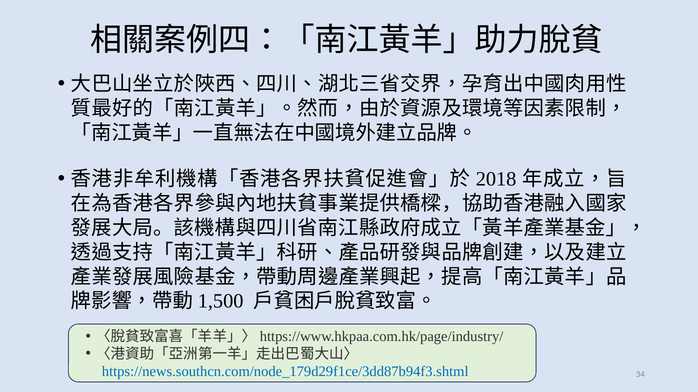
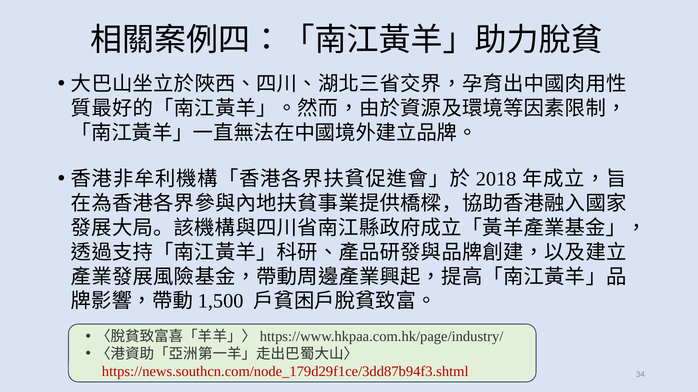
https://news.southcn.com/node_179d29f1ce/3dd87b94f3.shtml colour: blue -> red (285, 372)
